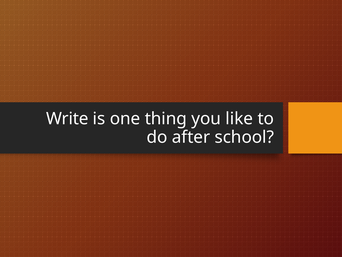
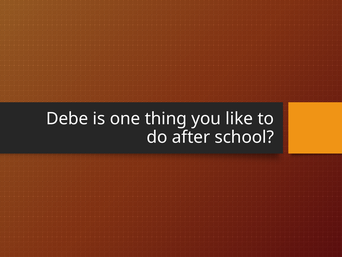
Write: Write -> Debe (67, 118)
